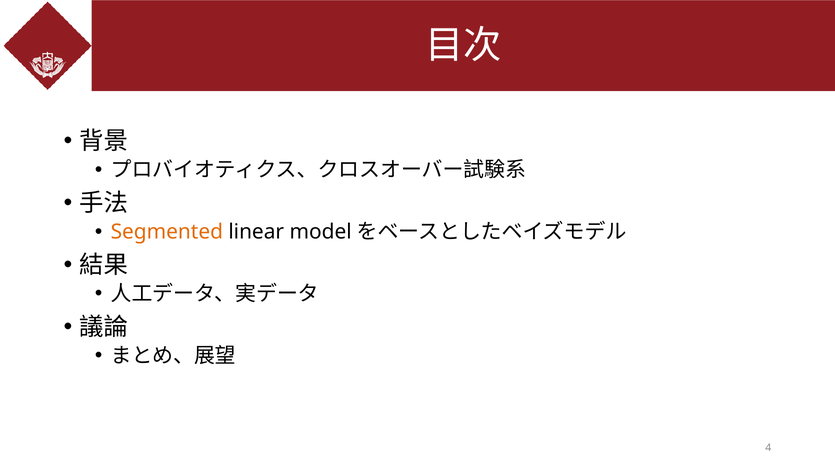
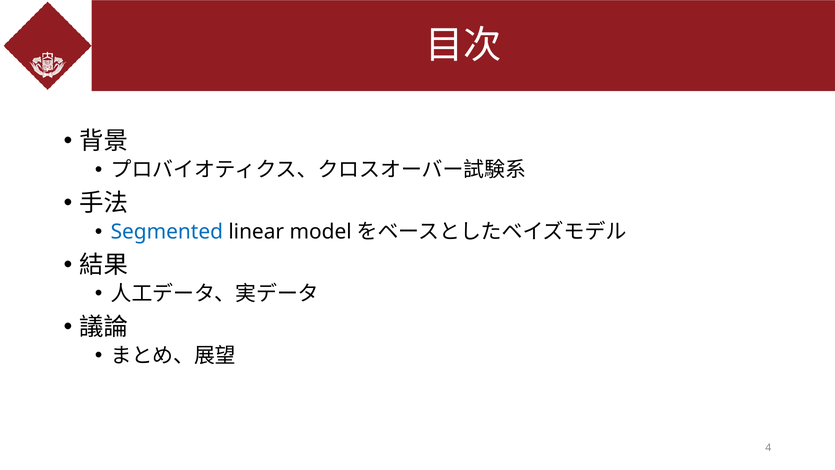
Segmented colour: orange -> blue (167, 232)
